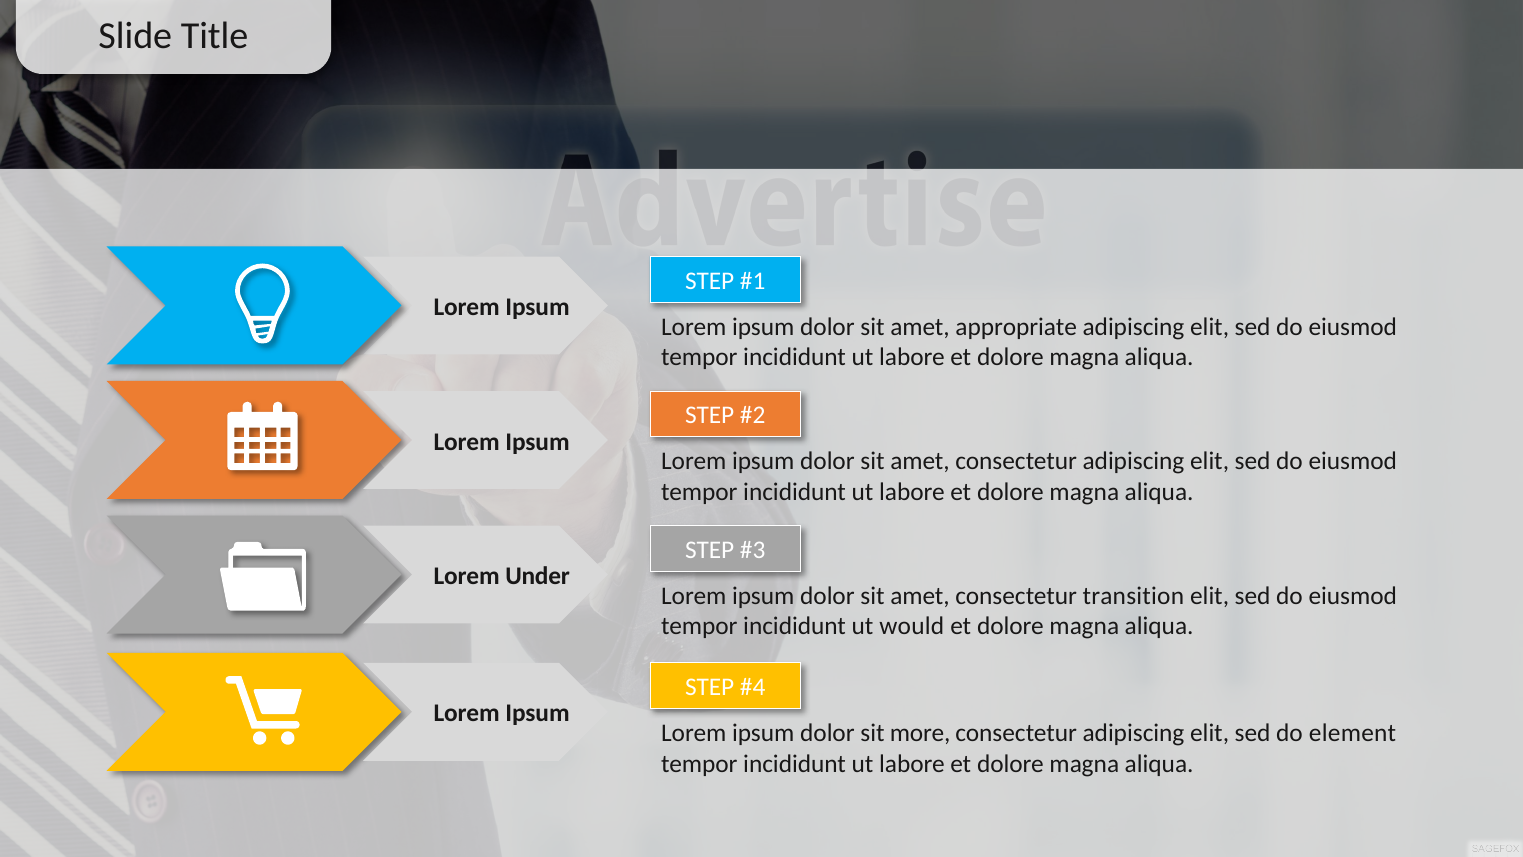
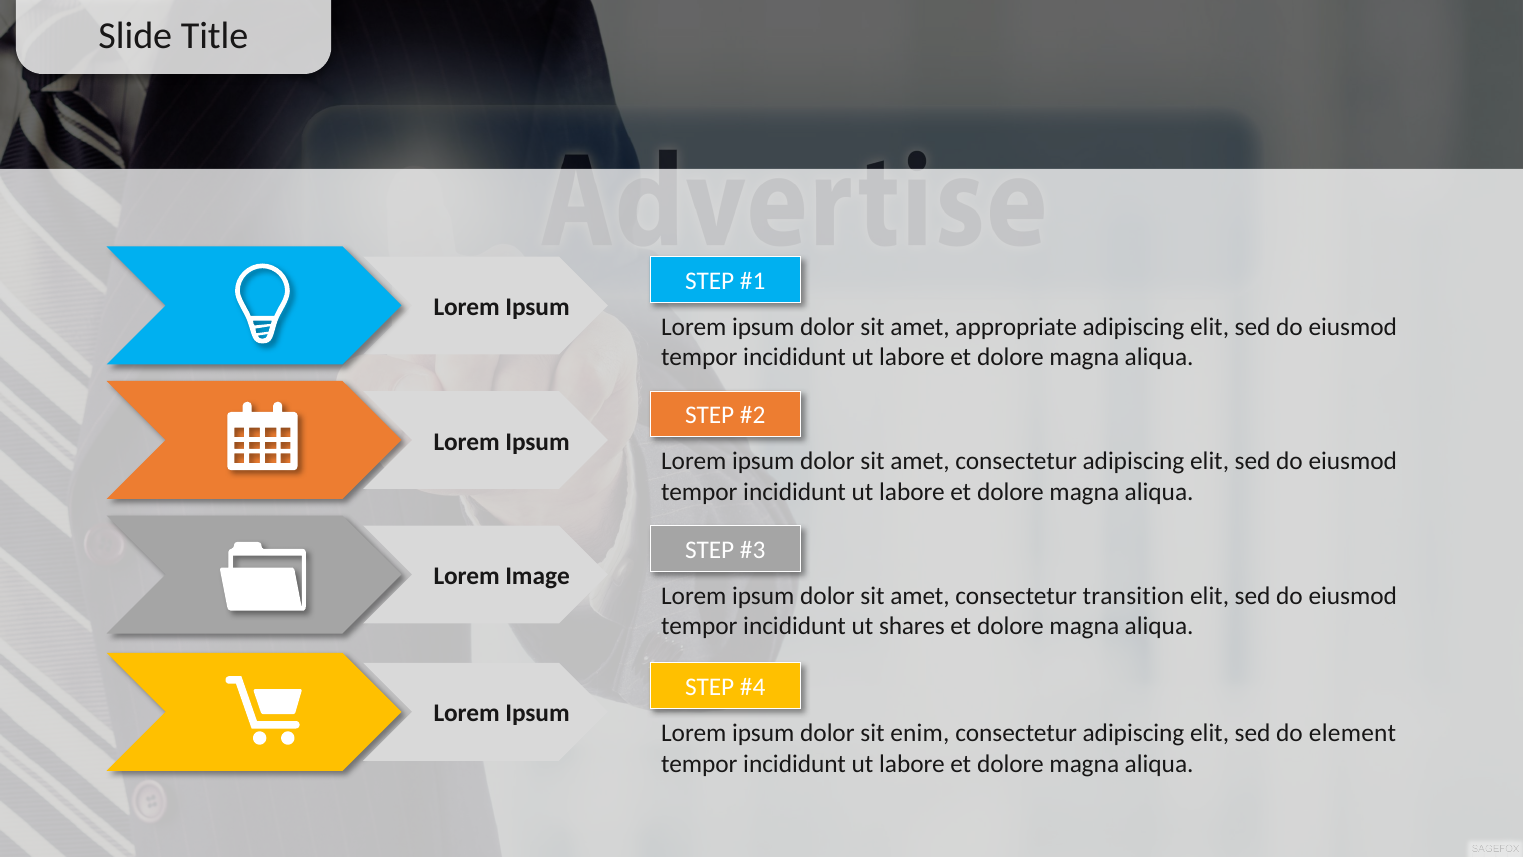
Under: Under -> Image (538, 576)
would: would -> shares (912, 626)
more: more -> enim (920, 733)
